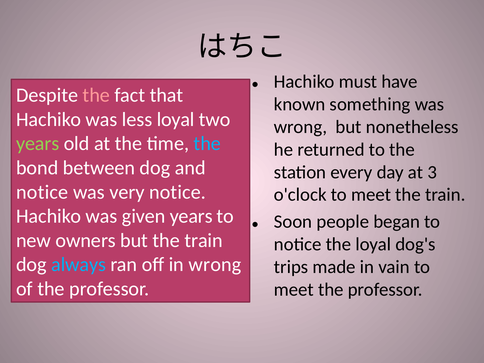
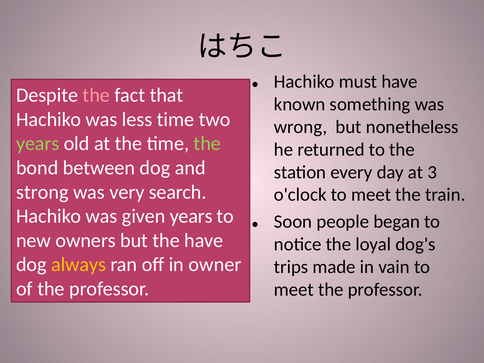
less loyal: loyal -> time (176, 119)
the colour: light blue -> light green (207, 144)
notice: notice -> strong (42, 192)
very notice: notice -> search (178, 192)
but the train: train -> have (204, 240)
always colour: light blue -> yellow (79, 265)
in wrong: wrong -> owner (215, 265)
